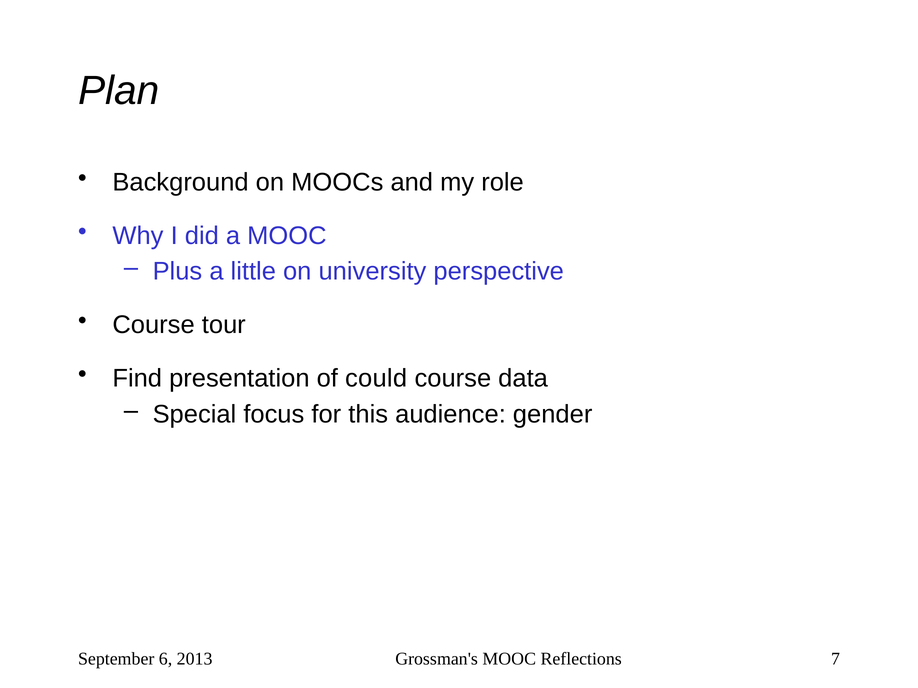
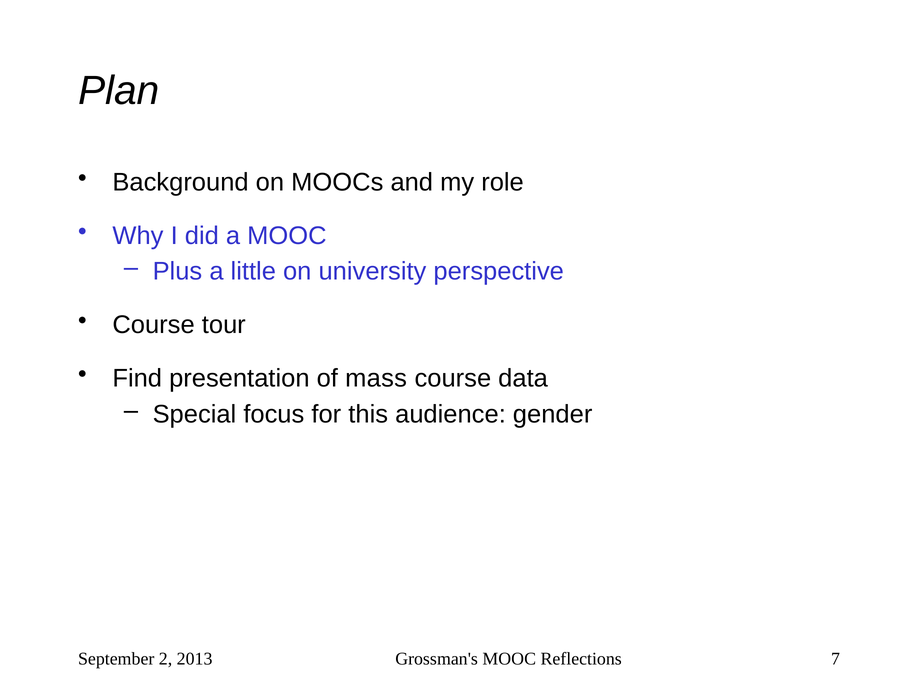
could: could -> mass (376, 379)
6: 6 -> 2 (166, 659)
